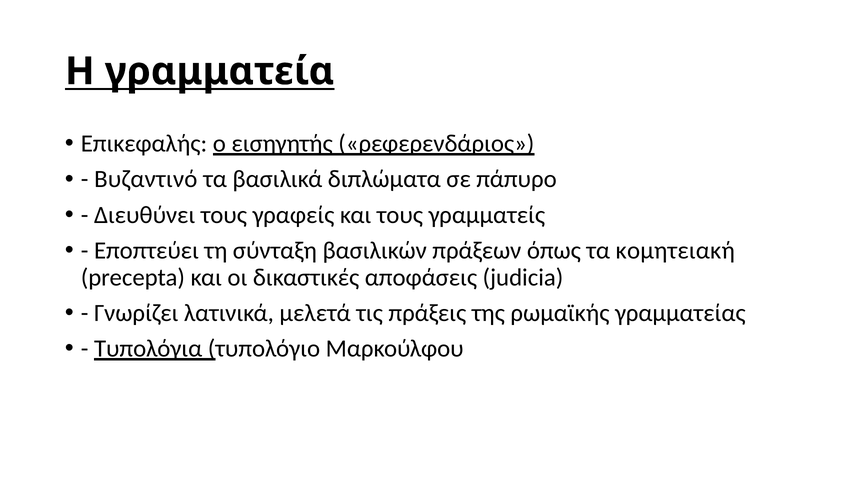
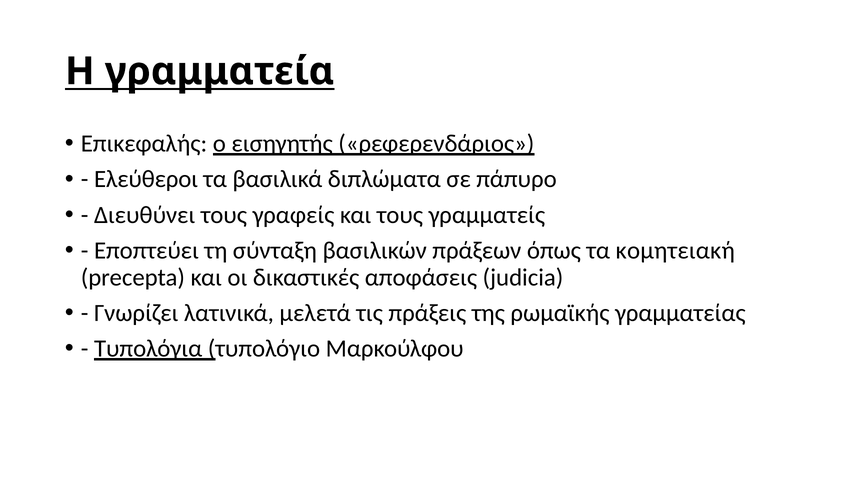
Βυζαντινό: Βυζαντινό -> Ελεύθεροι (146, 180)
